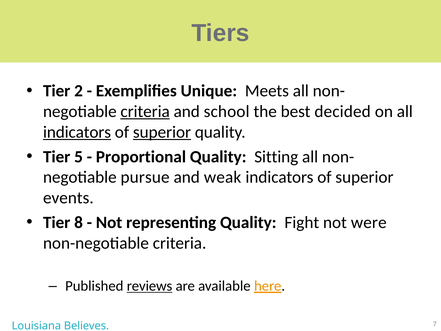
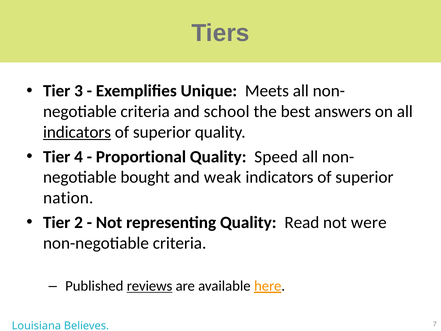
2: 2 -> 3 (79, 91)
criteria underline: present -> none (145, 111)
decided: decided -> answers (343, 111)
superior underline: present -> none (162, 132)
5: 5 -> 4 (79, 157)
Sitting: Sitting -> Speed (276, 157)
pursue: pursue -> bought (145, 177)
events: events -> nation (68, 198)
8: 8 -> 2 (79, 222)
Fight: Fight -> Read (302, 222)
